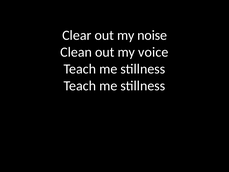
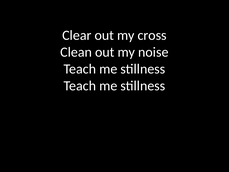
noise: noise -> cross (152, 35)
voice: voice -> noise (153, 52)
